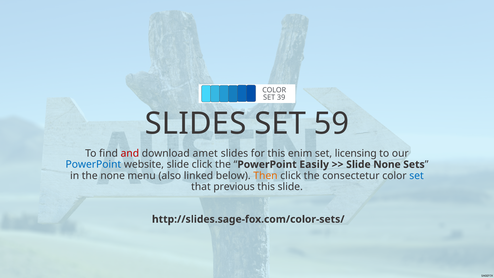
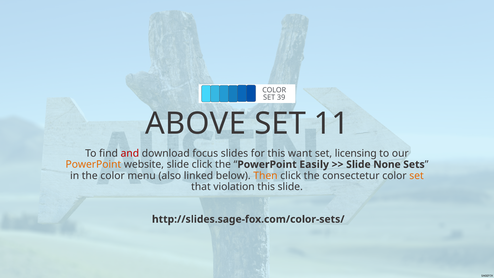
SLIDES: SLIDES -> ABOVE (196, 123)
59: 59 -> 11 (332, 123)
amet: amet -> focus (205, 153)
enim: enim -> want (300, 153)
PowerPoint colour: blue -> orange (93, 164)
the none: none -> color (113, 176)
set colour: blue -> orange (417, 176)
previous: previous -> violation (234, 187)
